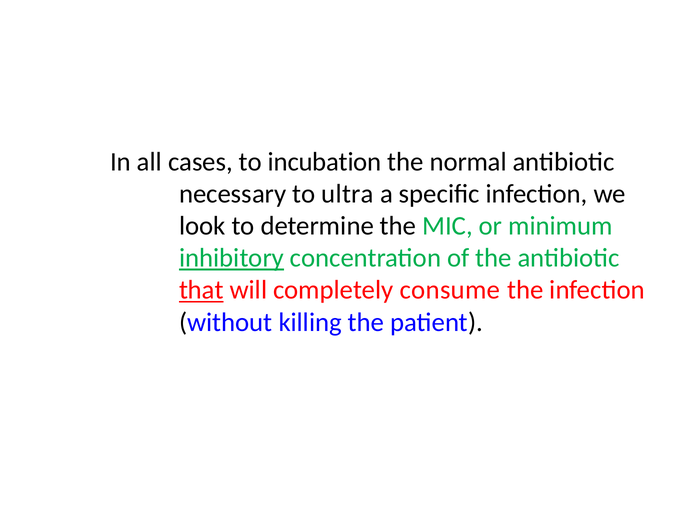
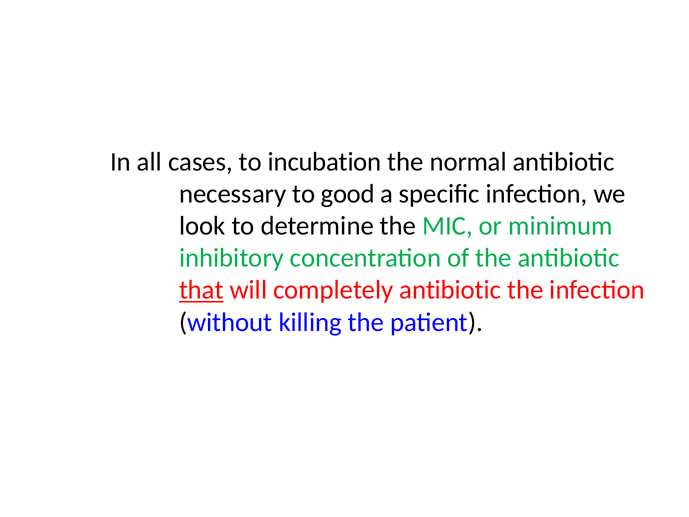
ultra: ultra -> good (348, 194)
inhibitory underline: present -> none (232, 258)
completely consume: consume -> antibiotic (450, 290)
